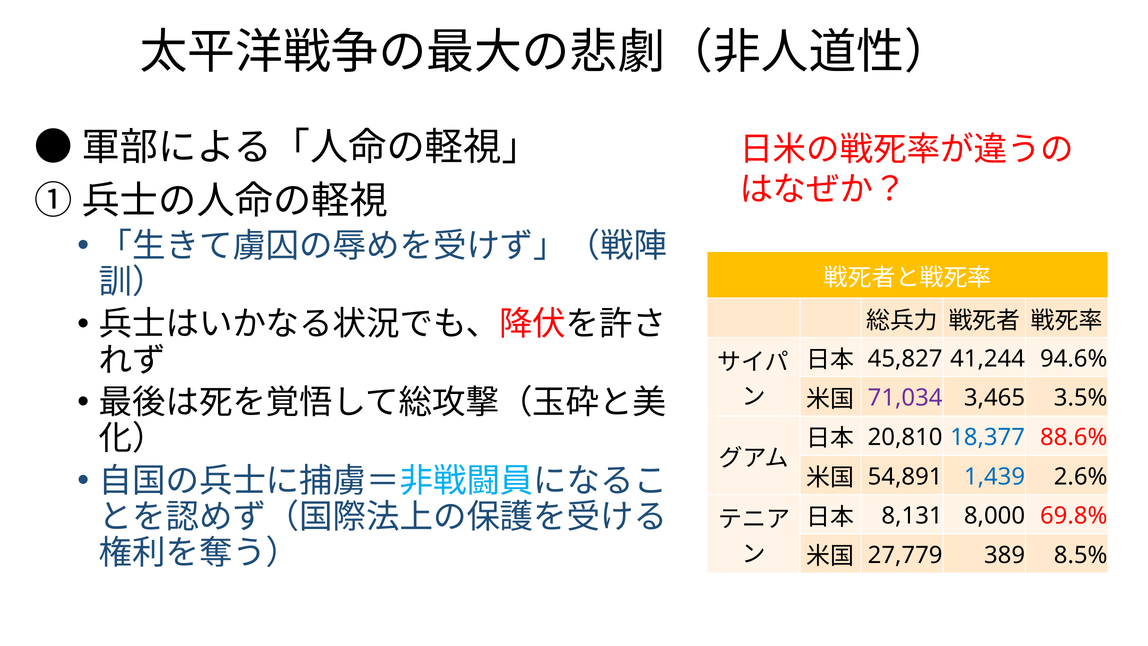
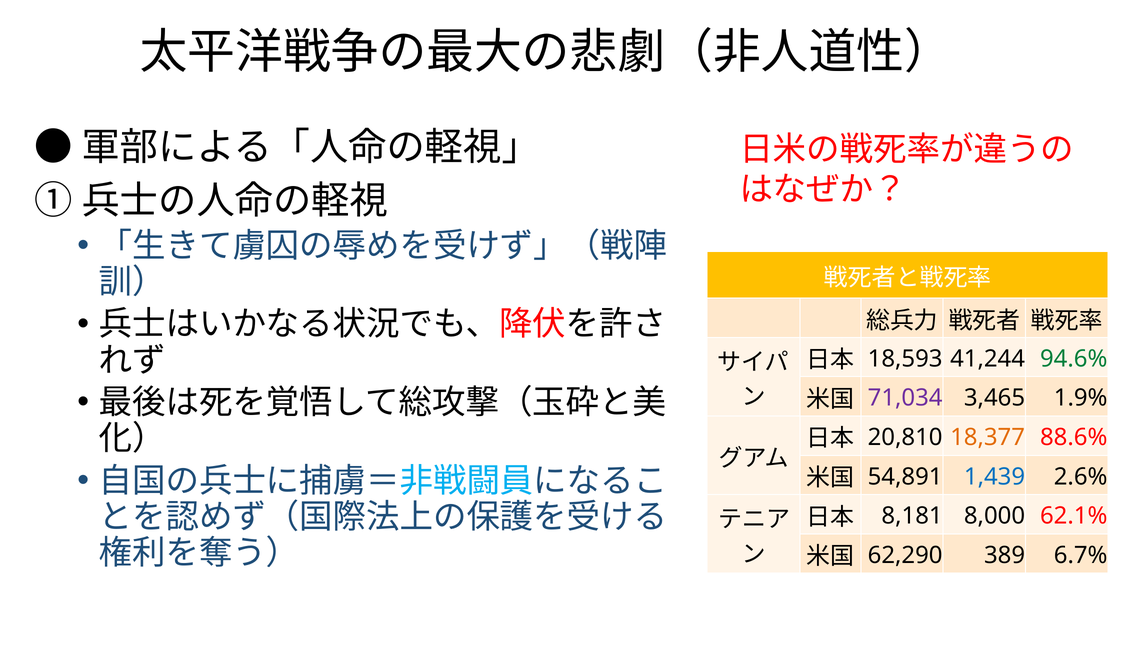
45,827: 45,827 -> 18,593 (905, 359)
94.6% colour: black -> green (1074, 359)
3.5%: 3.5% -> 1.9% (1081, 398)
18,377 colour: blue -> orange (988, 437)
8,131: 8,131 -> 8,181 (912, 516)
69.8%: 69.8% -> 62.1% (1074, 516)
27,779: 27,779 -> 62,290 (905, 555)
8.5%: 8.5% -> 6.7% (1081, 555)
